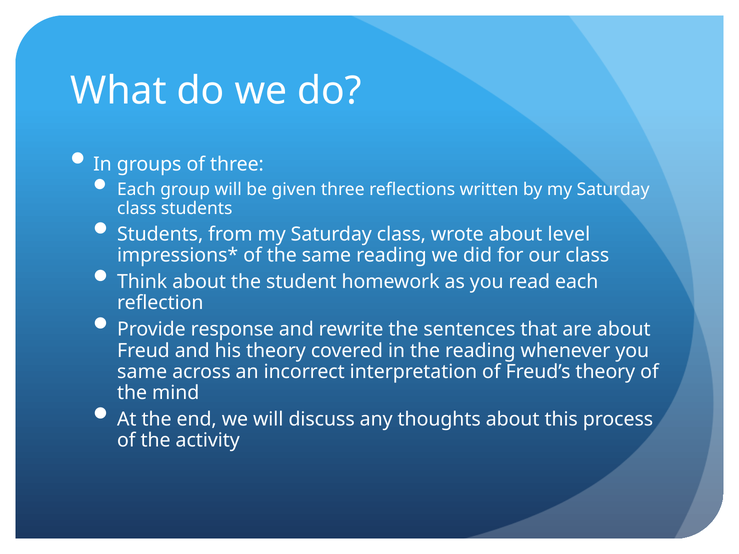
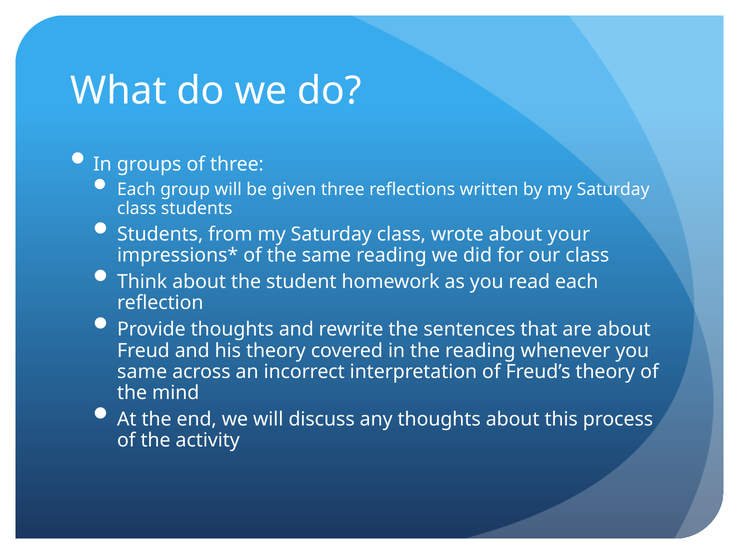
level: level -> your (569, 234)
Provide response: response -> thoughts (232, 330)
